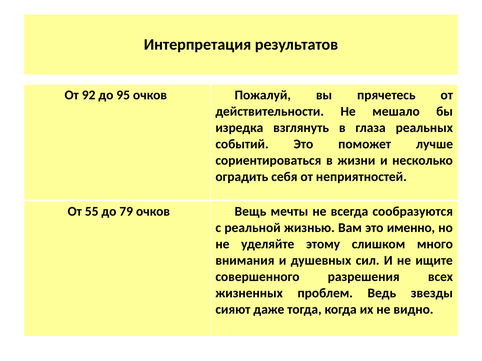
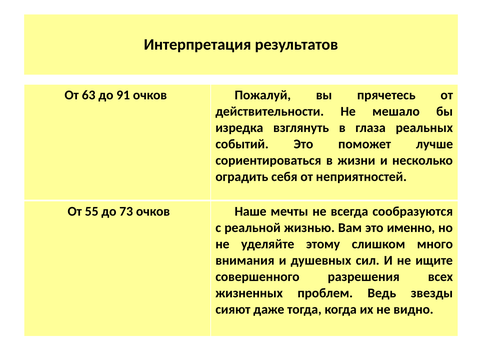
92: 92 -> 63 (89, 95)
95: 95 -> 91 (123, 95)
79: 79 -> 73 (126, 212)
Вещь: Вещь -> Наше (251, 212)
